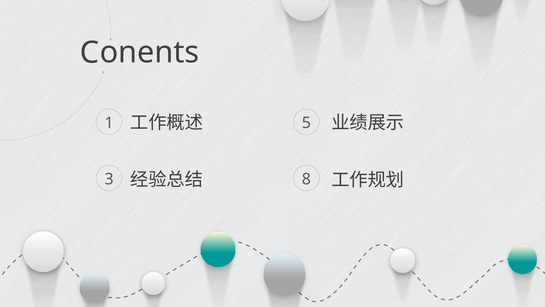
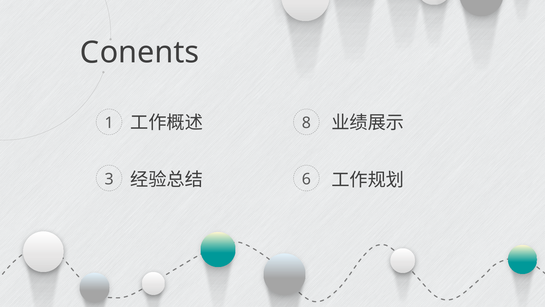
5: 5 -> 8 (306, 123)
8: 8 -> 6 (306, 179)
